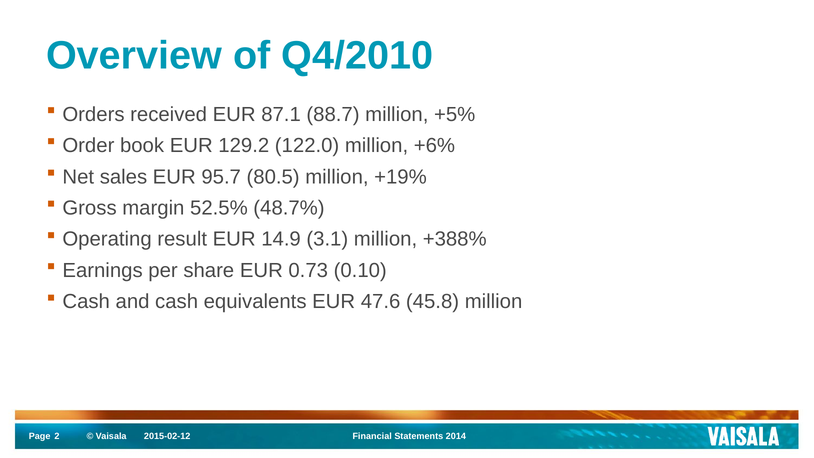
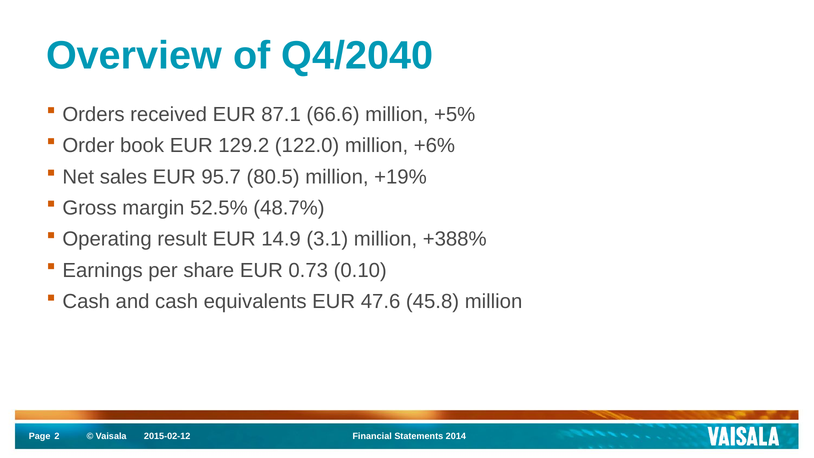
Q4/2010: Q4/2010 -> Q4/2040 (357, 56)
88.7: 88.7 -> 66.6 (333, 114)
